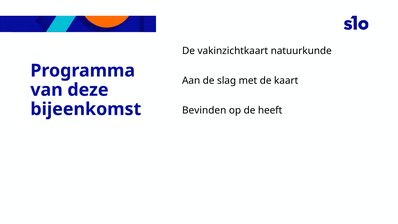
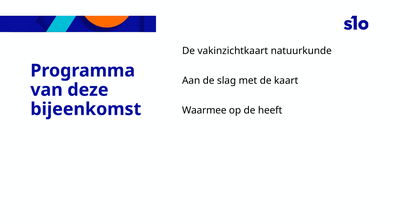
Bevinden: Bevinden -> Waarmee (204, 110)
